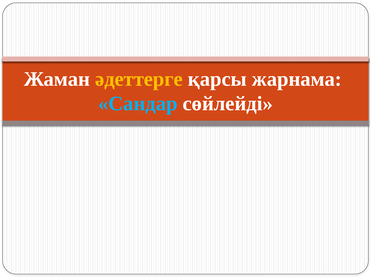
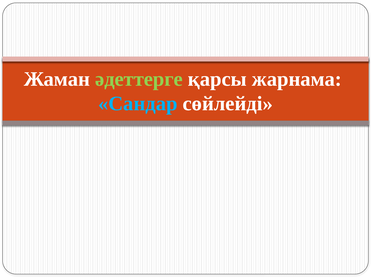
әдеттерге colour: yellow -> light green (139, 79)
